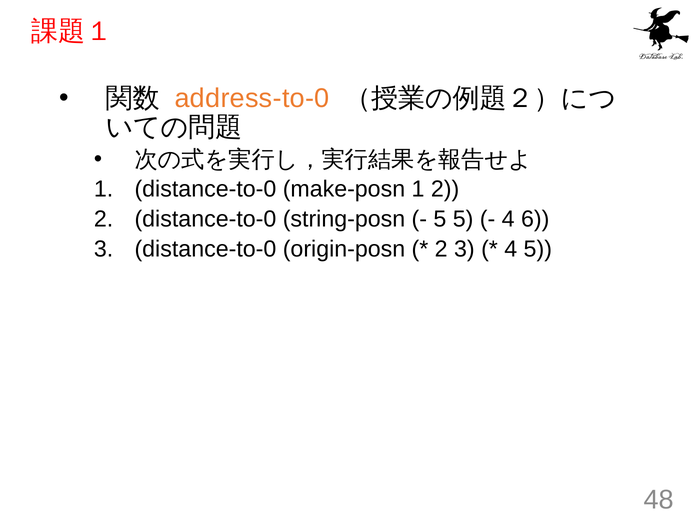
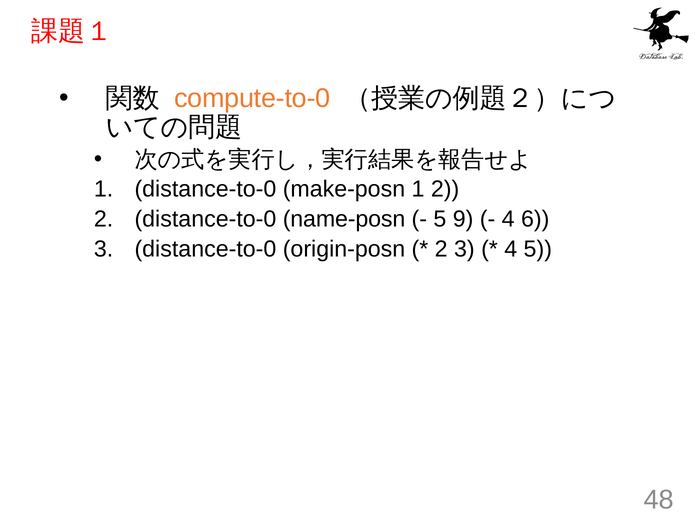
address-to-0: address-to-0 -> compute-to-0 (252, 98)
string-posn: string-posn -> name-posn (344, 219)
5 5: 5 -> 9 (463, 219)
